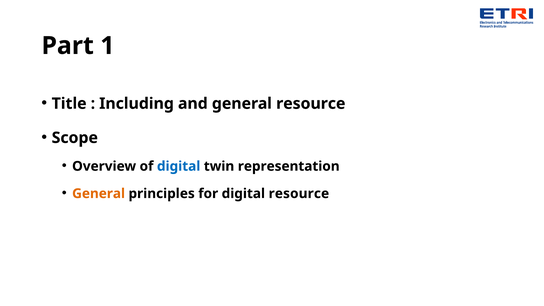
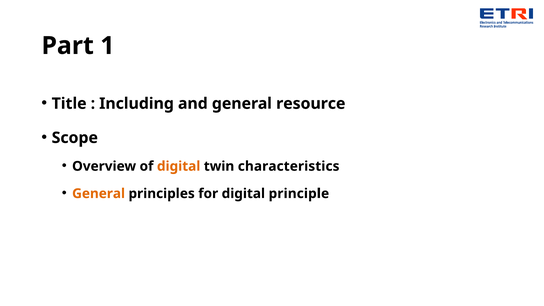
digital colour: blue -> orange (179, 166)
representation: representation -> characteristics (289, 166)
digital resource: resource -> principle (299, 194)
